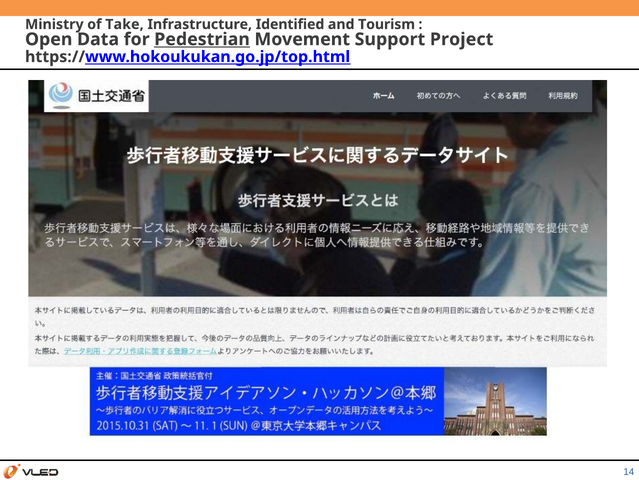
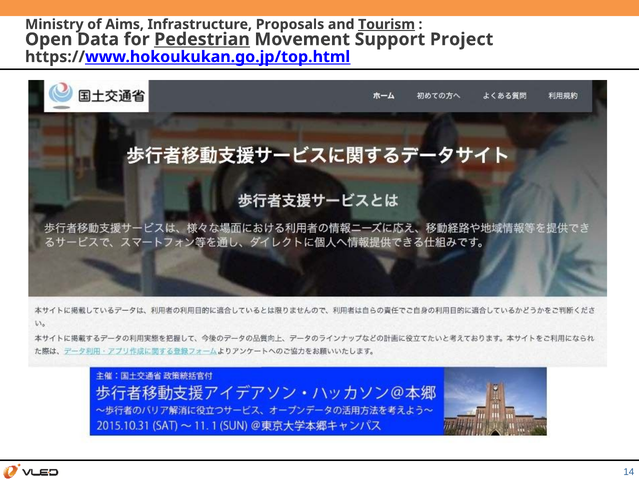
Take: Take -> Aims (125, 24)
Identified: Identified -> Proposals (290, 24)
Tourism underline: none -> present (387, 24)
